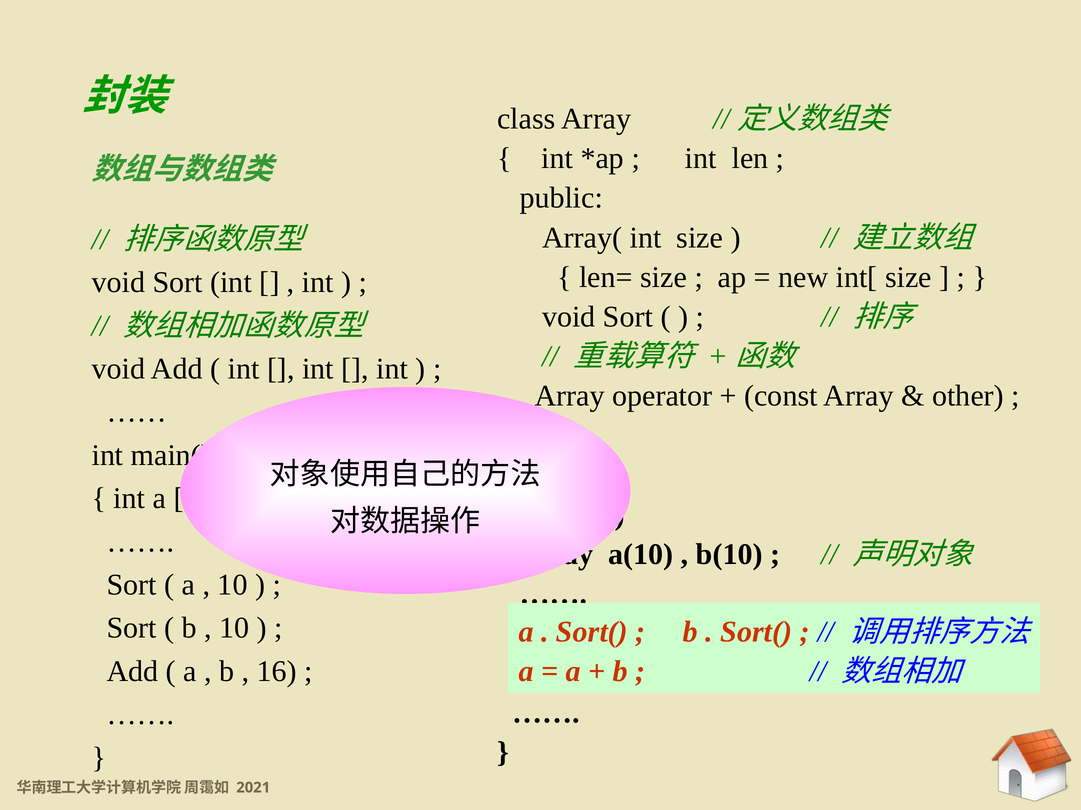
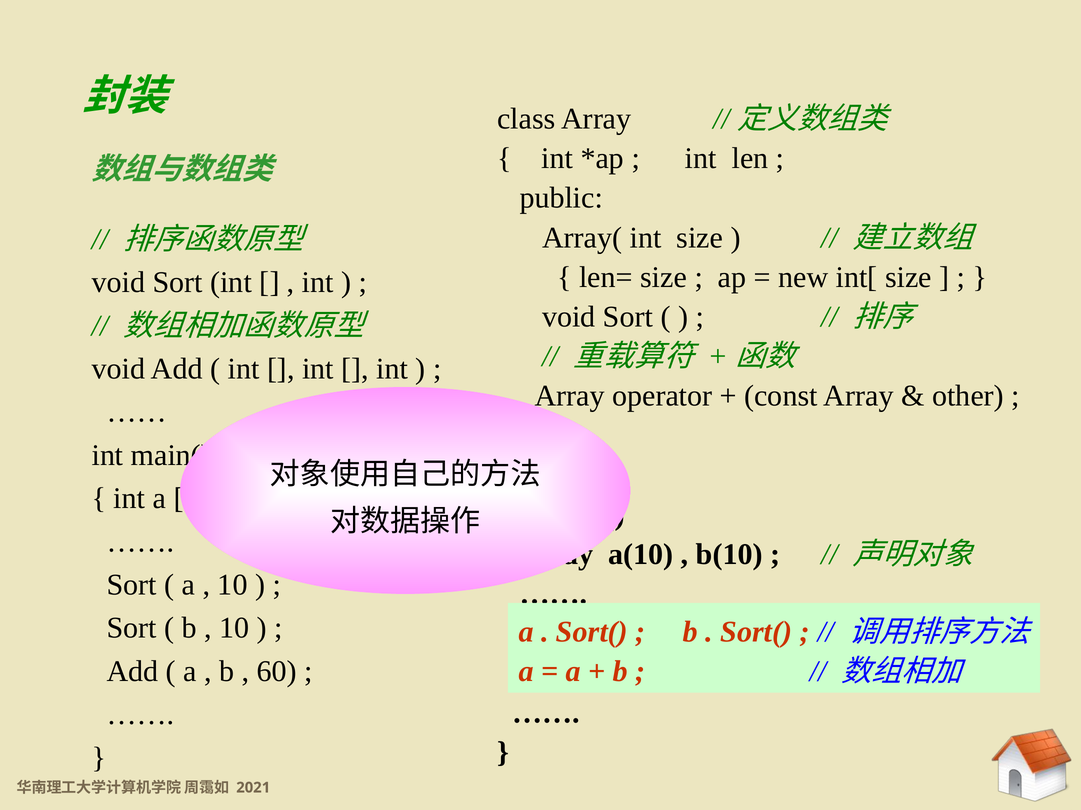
16: 16 -> 60 (277, 672)
